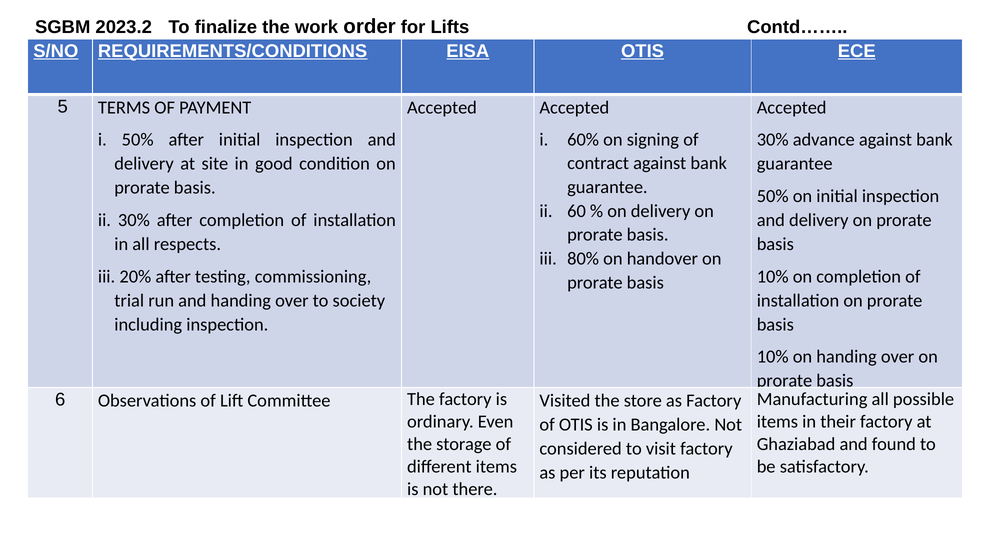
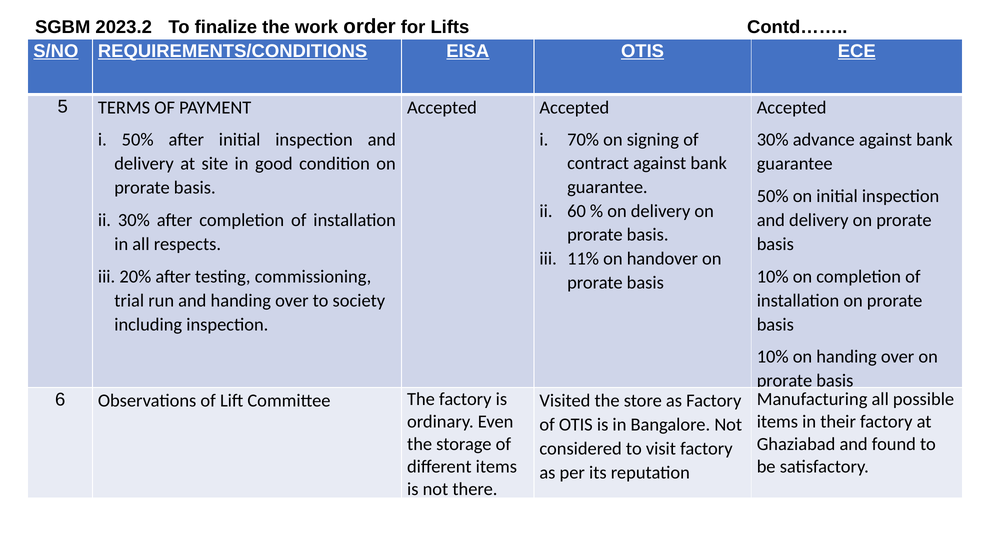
60%: 60% -> 70% (583, 140)
80%: 80% -> 11% (583, 259)
